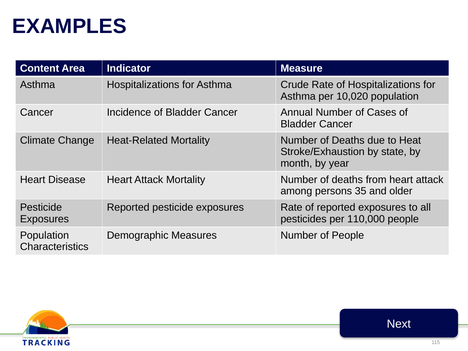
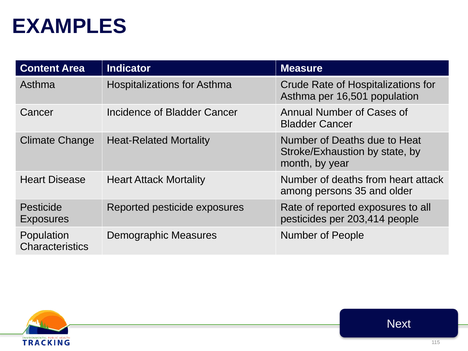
10,020: 10,020 -> 16,501 (352, 96)
110,000: 110,000 -> 203,414 (366, 219)
